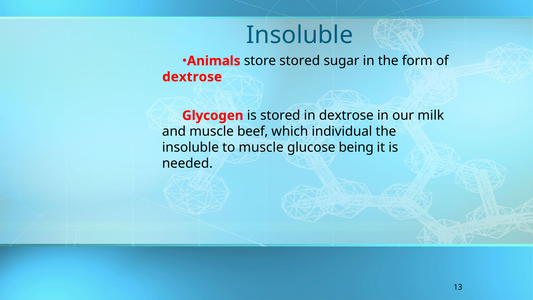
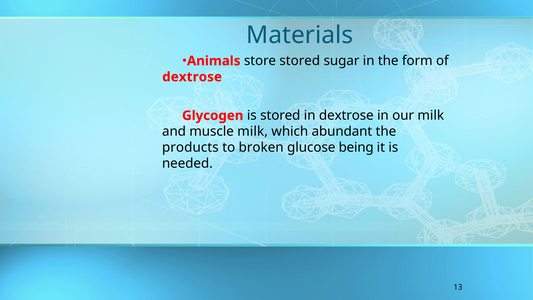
Insoluble: Insoluble -> Materials (300, 35)
muscle beef: beef -> milk (253, 131)
individual: individual -> abundant (342, 131)
insoluble: insoluble -> products (190, 147)
to muscle: muscle -> broken (261, 147)
